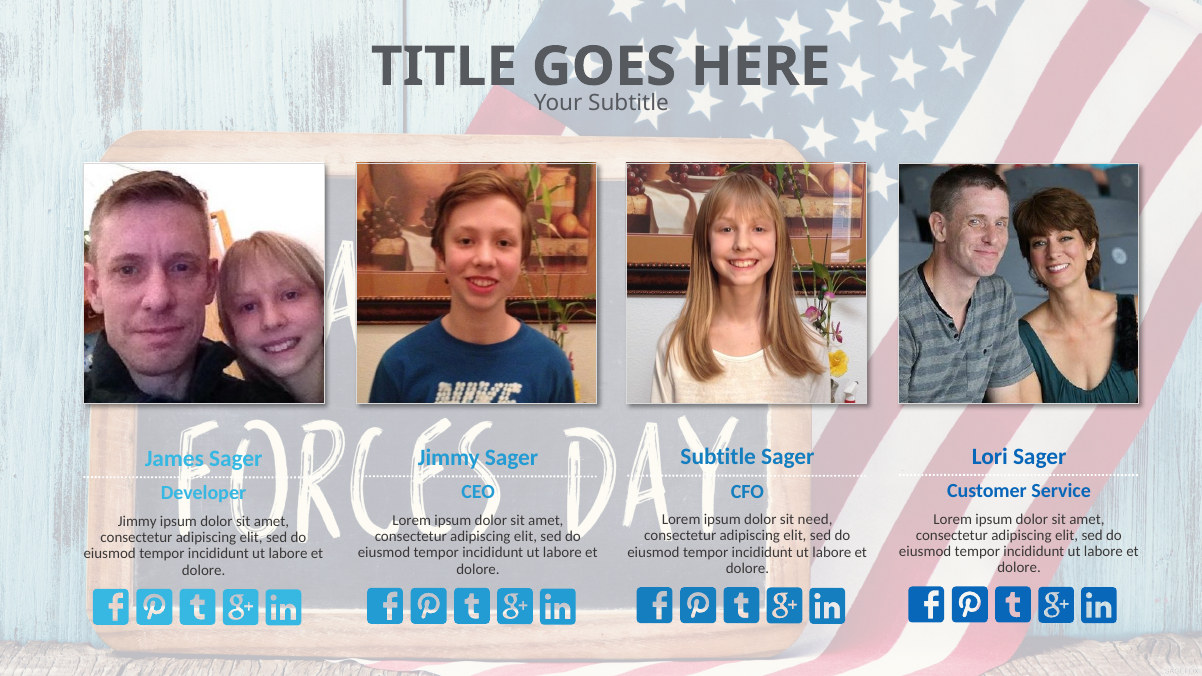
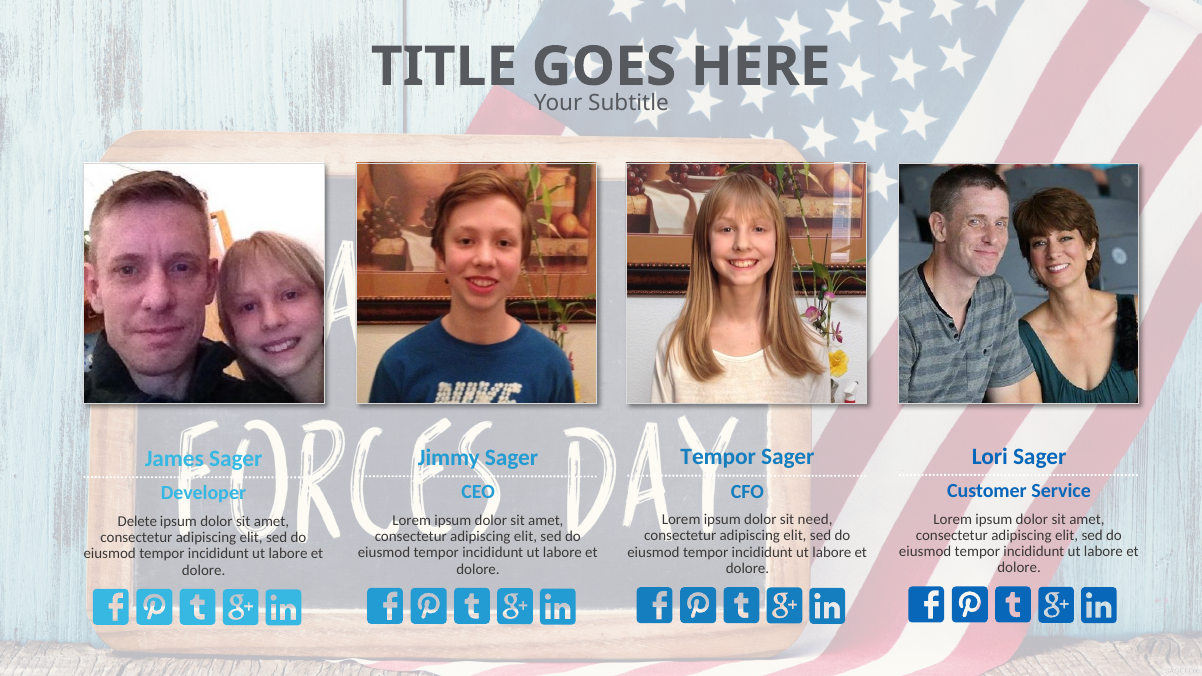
Subtitle: Subtitle -> Tempor (718, 457)
Jimmy: Jimmy -> Delete (137, 521)
